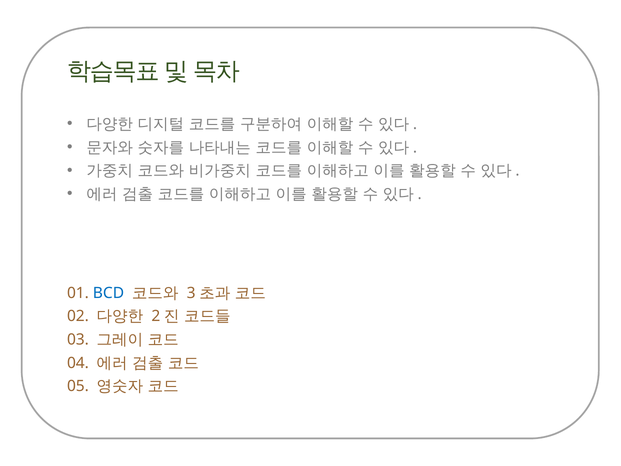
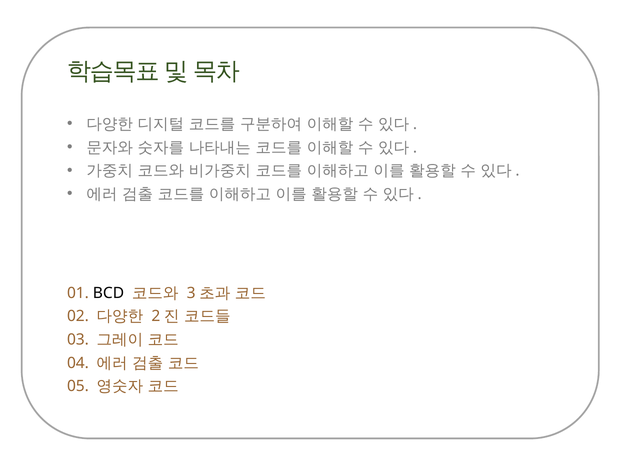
BCD colour: blue -> black (108, 293)
